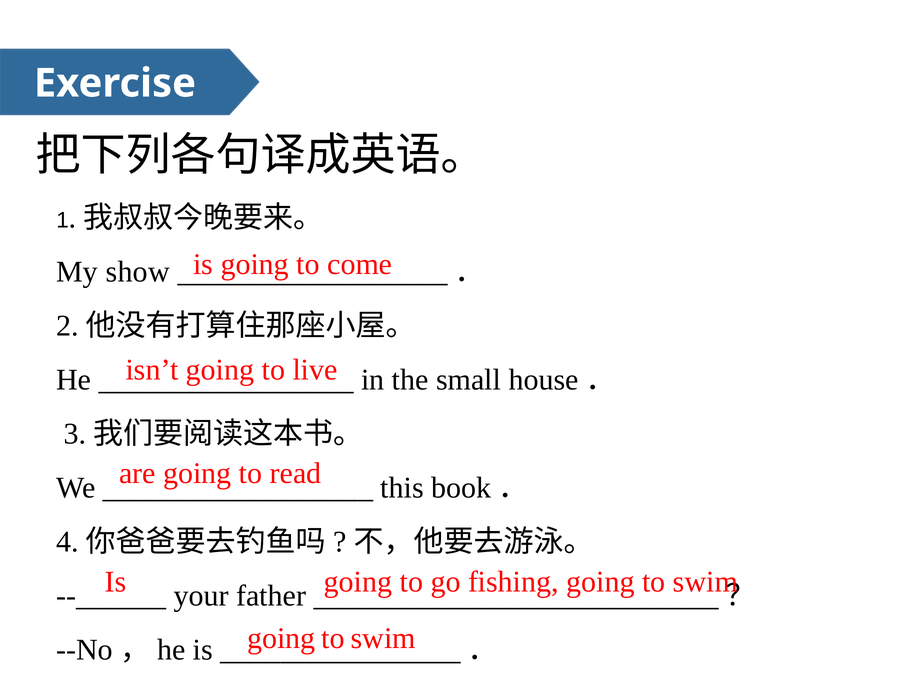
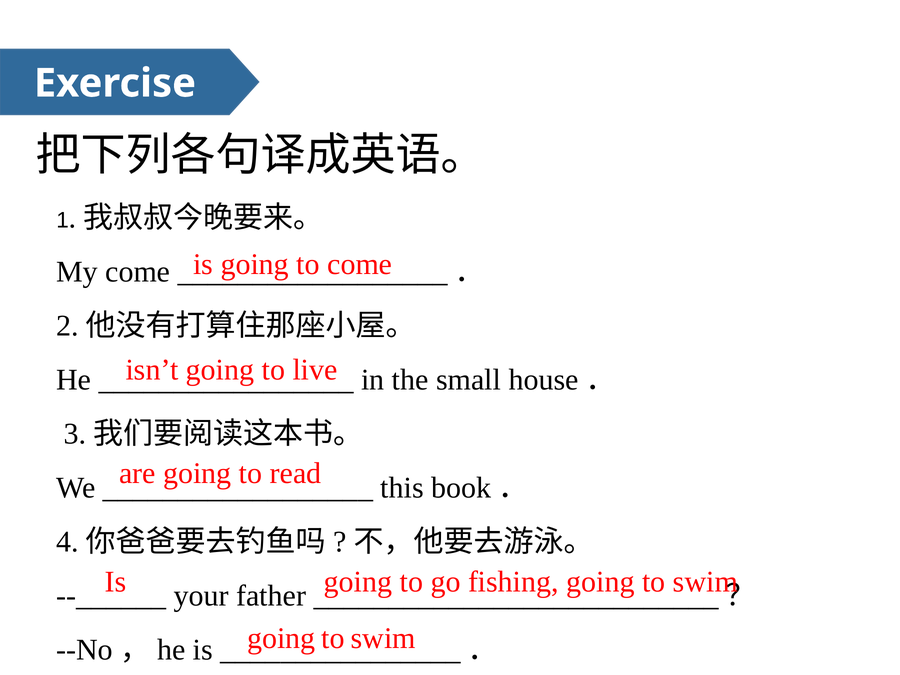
My show: show -> come (138, 272)
